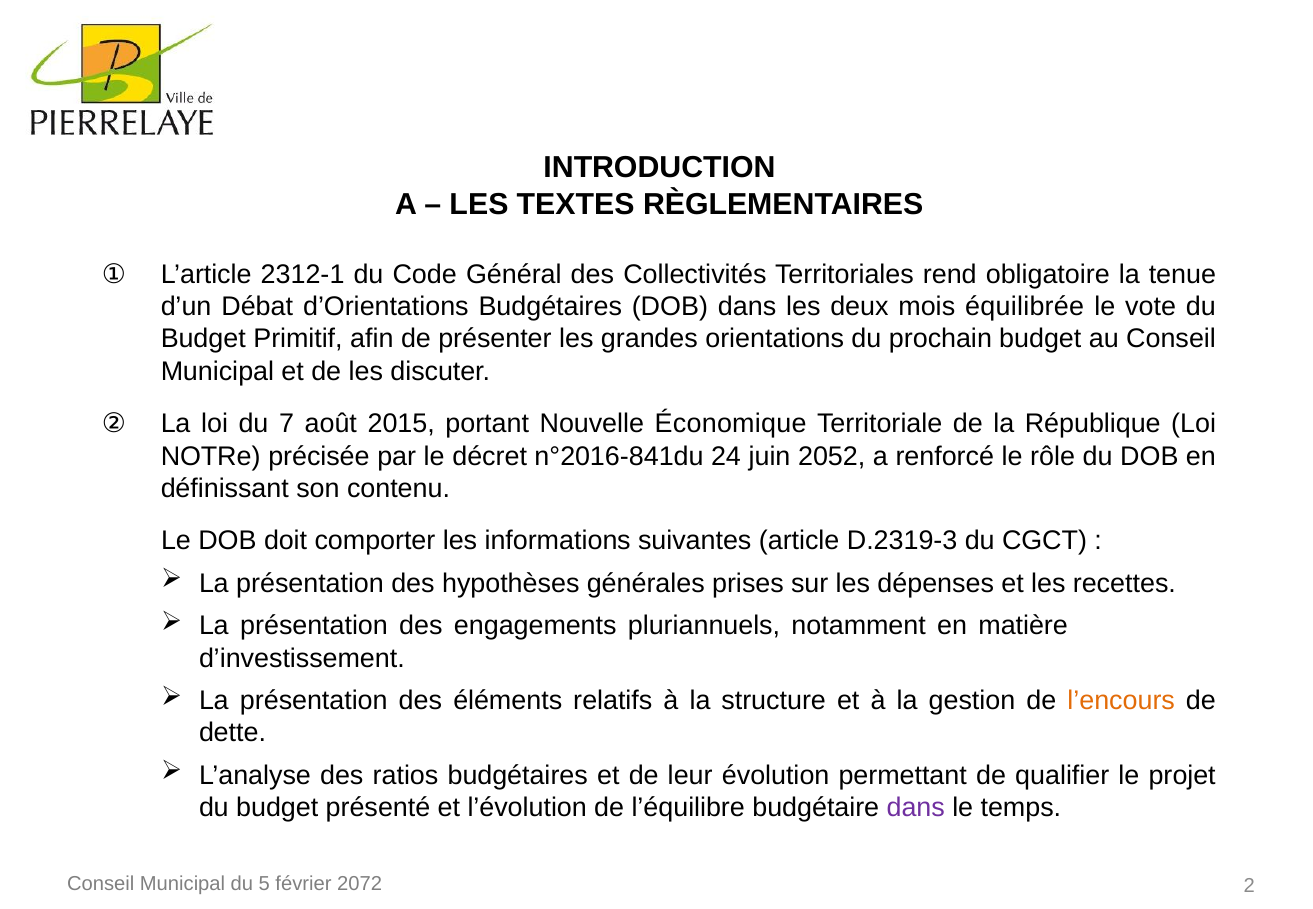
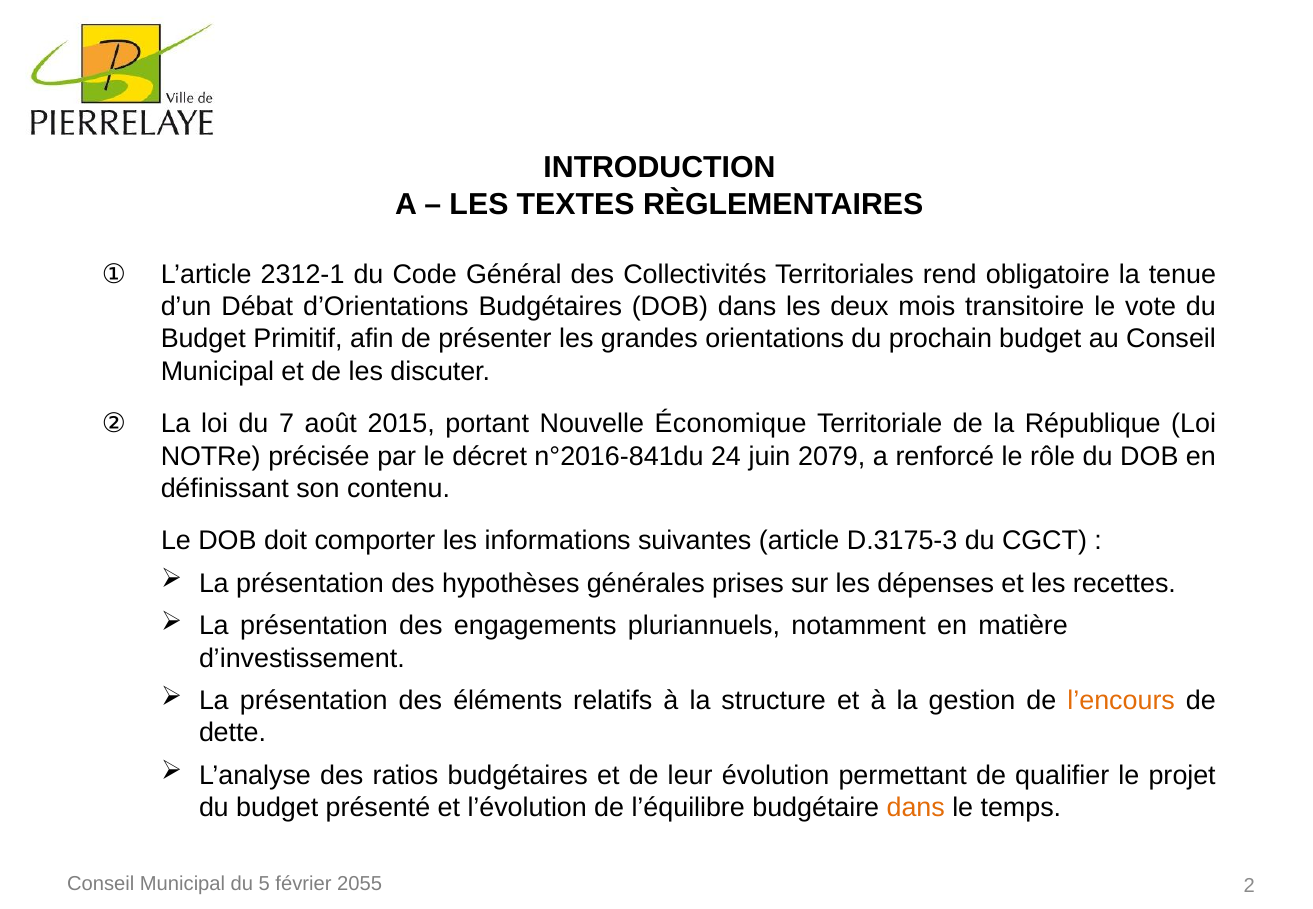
équilibrée: équilibrée -> transitoire (1025, 307)
2052: 2052 -> 2079 (832, 456)
D.2319-3: D.2319-3 -> D.3175-3 (902, 541)
dans colour: purple -> orange (916, 808)
2072: 2072 -> 2055 (360, 884)
